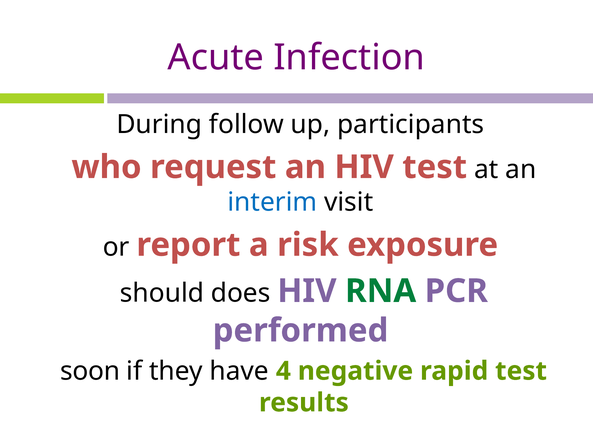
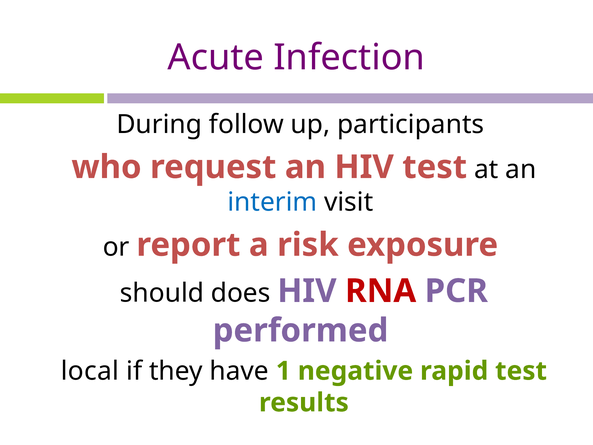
RNA colour: green -> red (381, 291)
soon: soon -> local (90, 371)
4: 4 -> 1 (283, 371)
